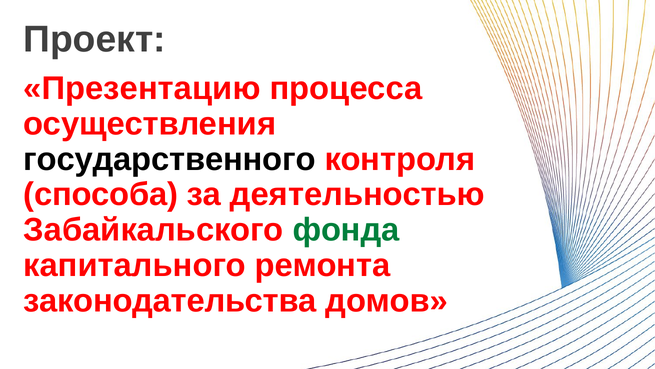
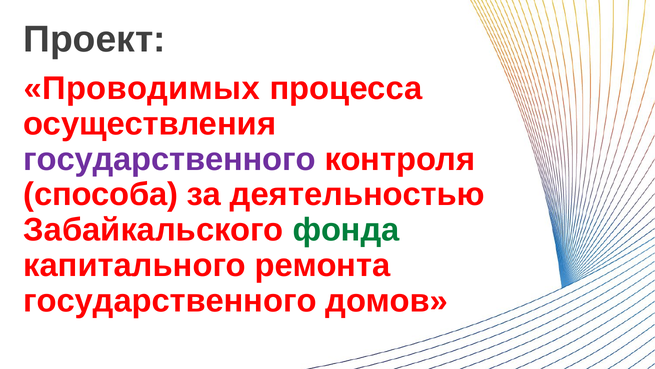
Презентацию: Презентацию -> Проводимых (142, 88)
государственного colour: black -> purple (169, 159)
законодательства: законодательства -> государственного (170, 301)
